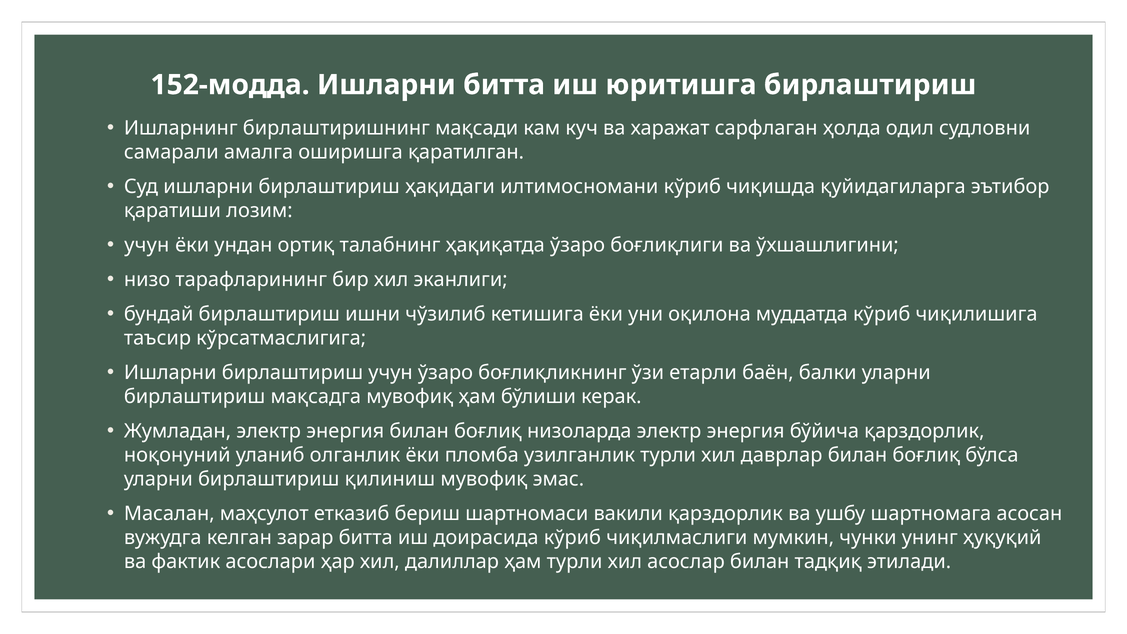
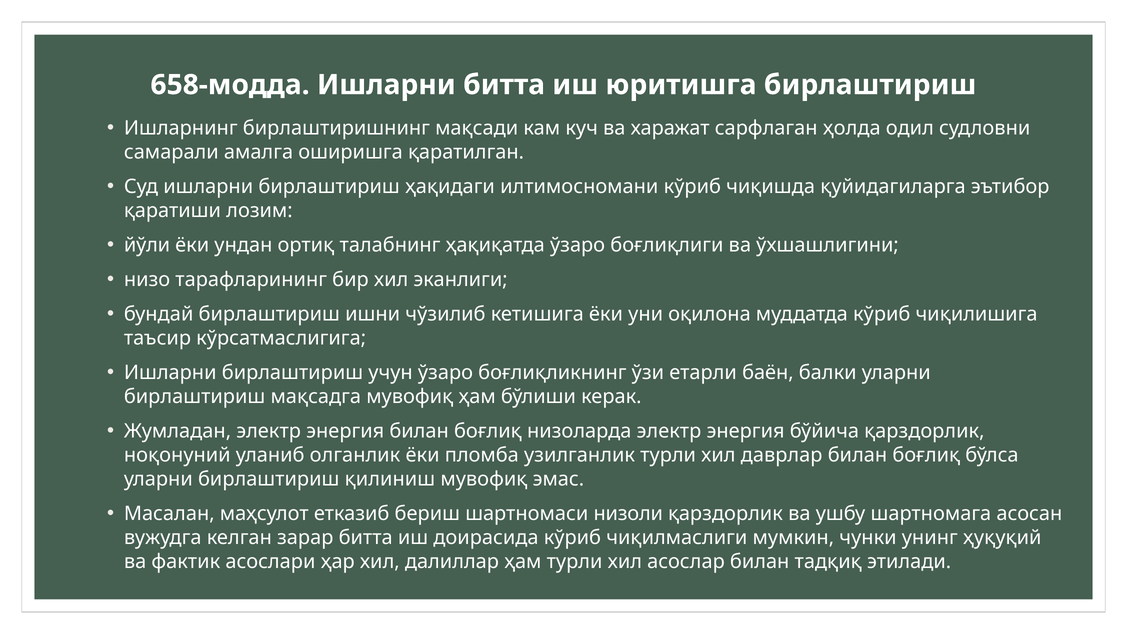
152-модда: 152-модда -> 658-модда (230, 85)
учун: учун -> йўли (147, 245)
вакили: вакили -> низоли (628, 514)
